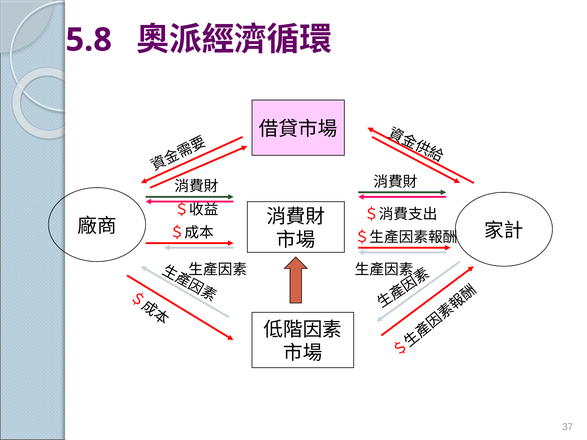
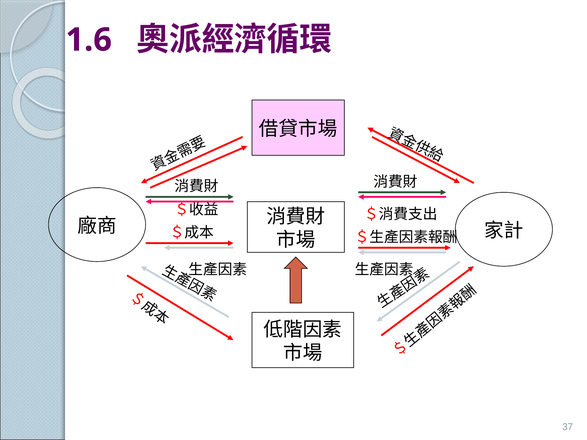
5.8: 5.8 -> 1.6 (89, 40)
